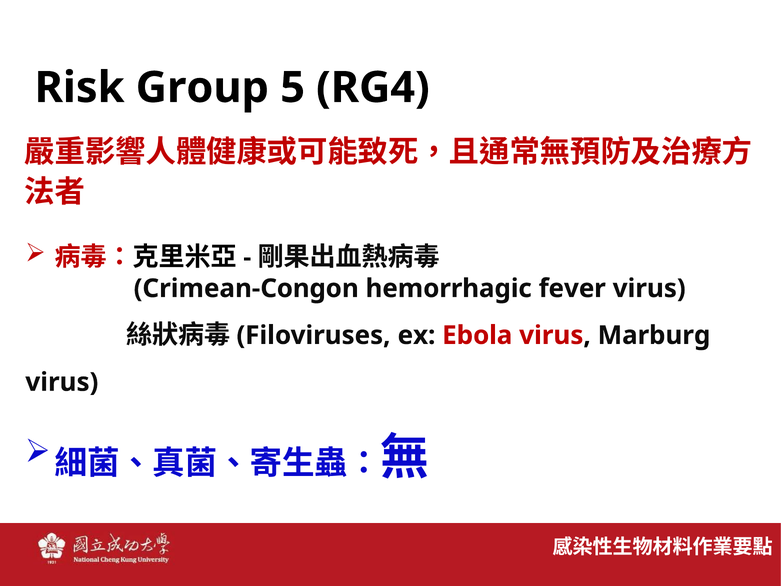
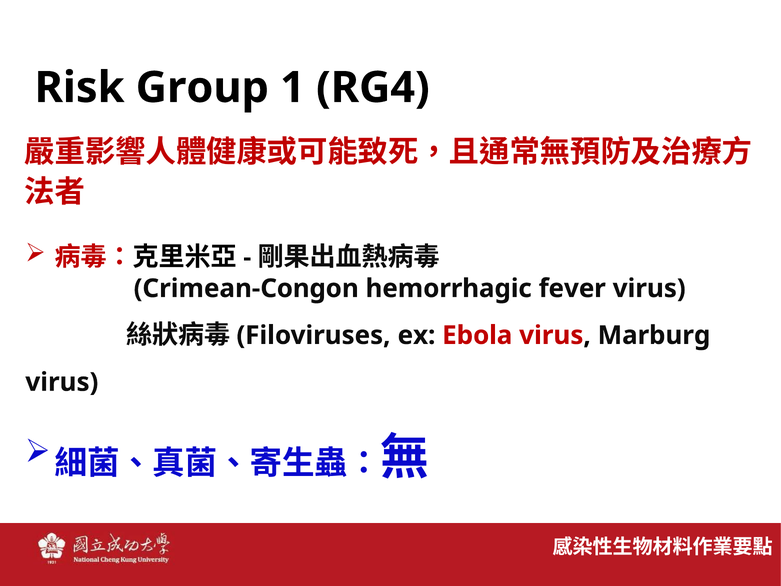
5: 5 -> 1 (293, 88)
